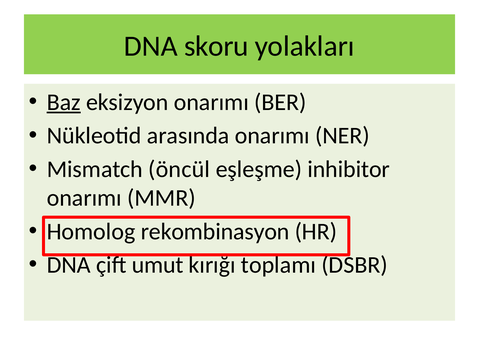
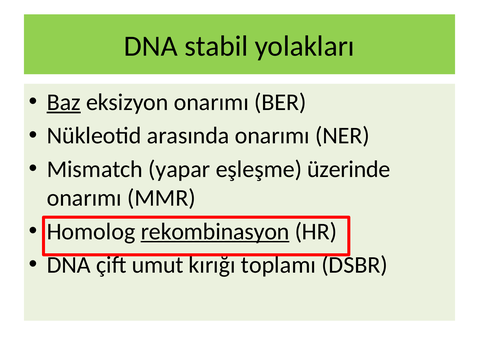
skoru: skoru -> stabil (216, 46)
öncül: öncül -> yapar (179, 169)
inhibitor: inhibitor -> üzerinde (349, 169)
rekombinasyon underline: none -> present (215, 232)
